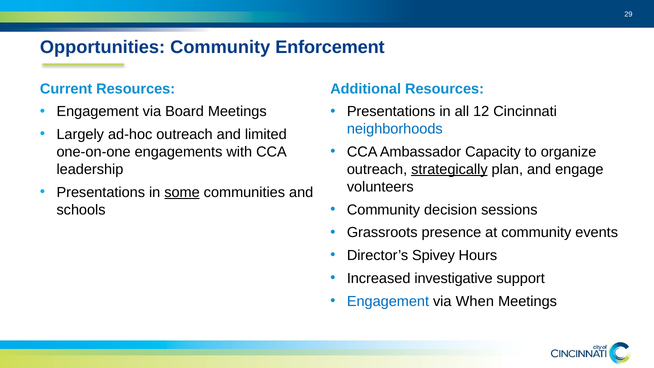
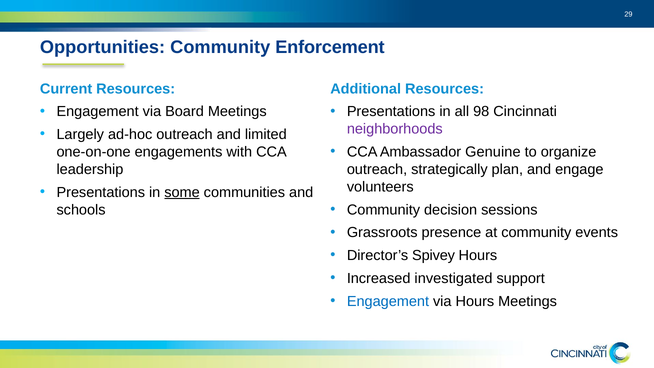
12: 12 -> 98 (481, 112)
neighborhoods colour: blue -> purple (395, 129)
Capacity: Capacity -> Genuine (493, 152)
strategically underline: present -> none (449, 169)
investigative: investigative -> investigated (453, 278)
via When: When -> Hours (475, 301)
